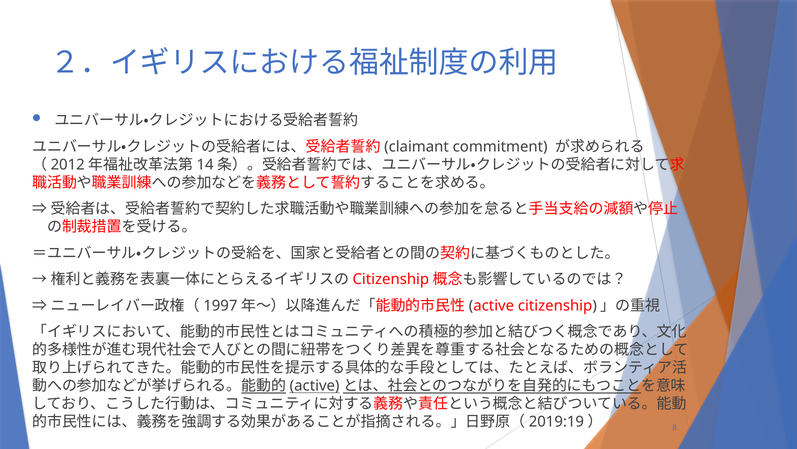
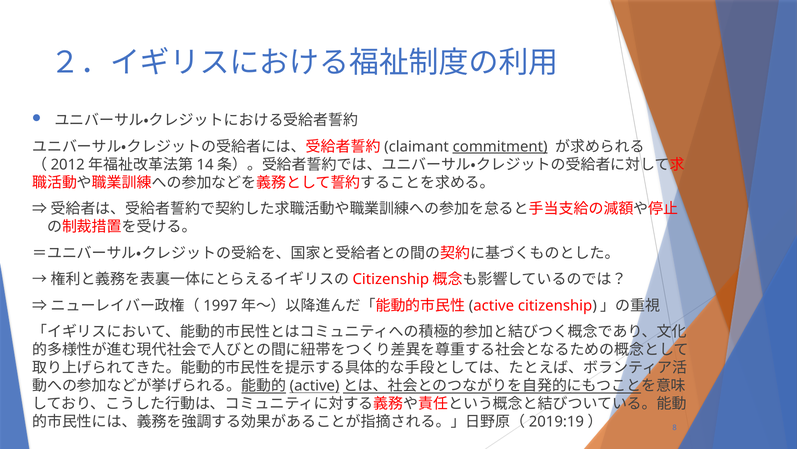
commitment underline: none -> present (500, 147)
